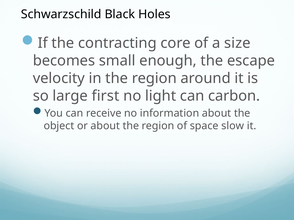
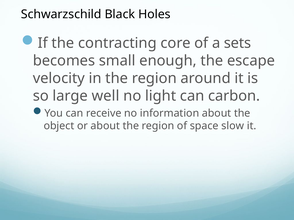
size: size -> sets (238, 43)
first: first -> well (106, 96)
